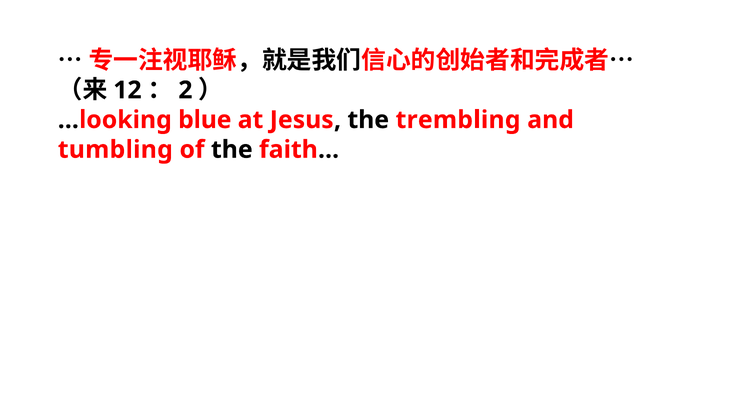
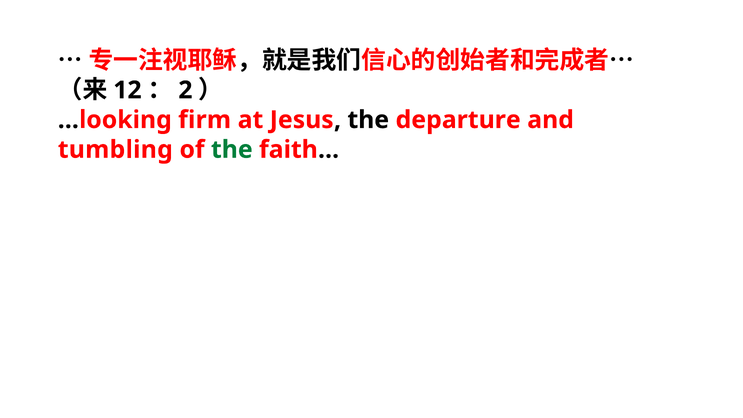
blue: blue -> firm (205, 120)
trembling: trembling -> departure (458, 120)
the colour: black -> green (232, 150)
